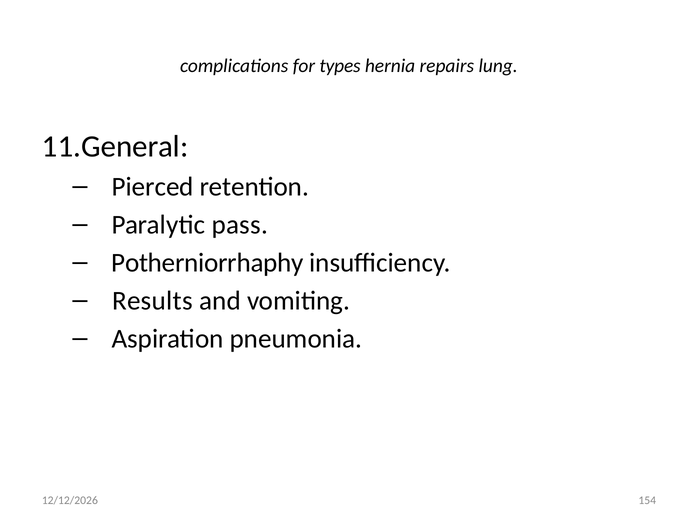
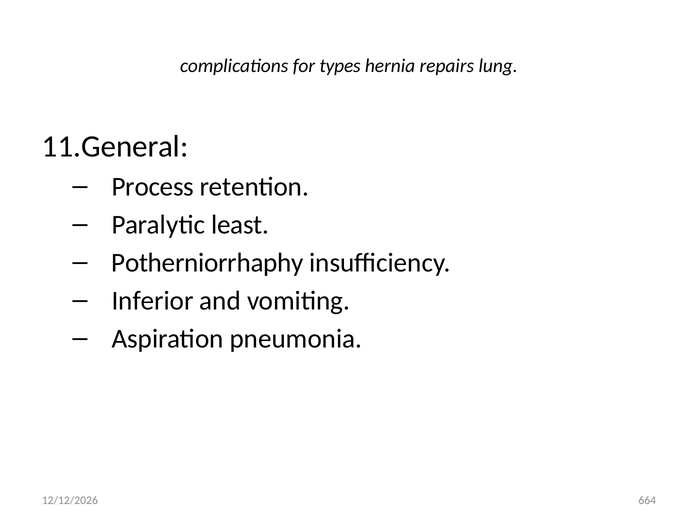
Pierced: Pierced -> Process (153, 187)
pass: pass -> least (240, 225)
Results: Results -> Inferior (153, 301)
154: 154 -> 664 (647, 500)
